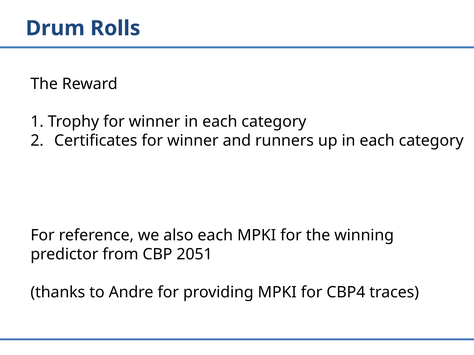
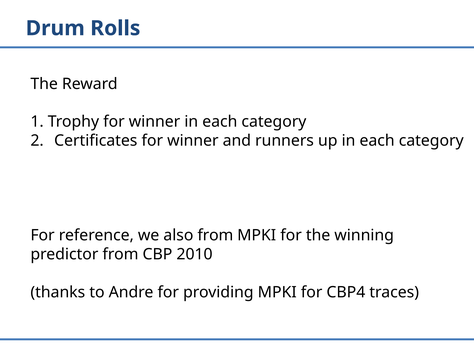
also each: each -> from (215, 236)
2051: 2051 -> 2010 (195, 255)
